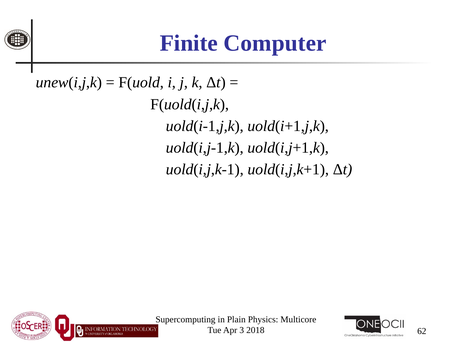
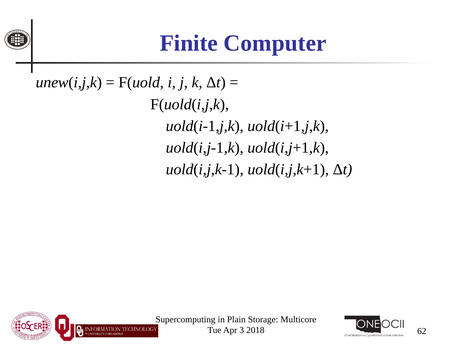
Physics: Physics -> Storage (263, 320)
